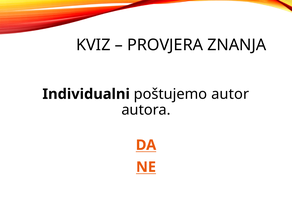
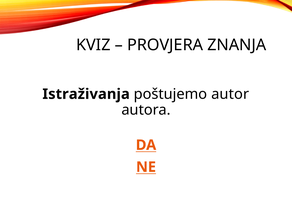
Individualni: Individualni -> Istraživanja (86, 94)
